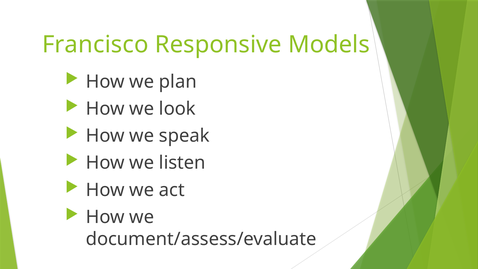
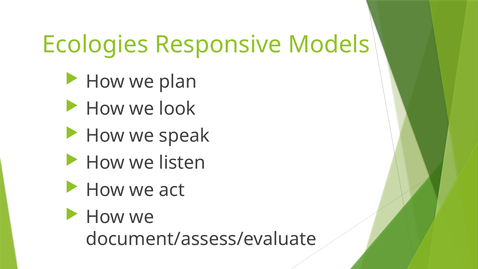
Francisco: Francisco -> Ecologies (95, 45)
